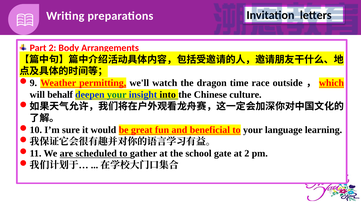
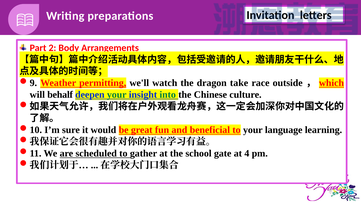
time: time -> take (239, 83)
into colour: black -> green (168, 95)
at 2: 2 -> 4 (247, 153)
